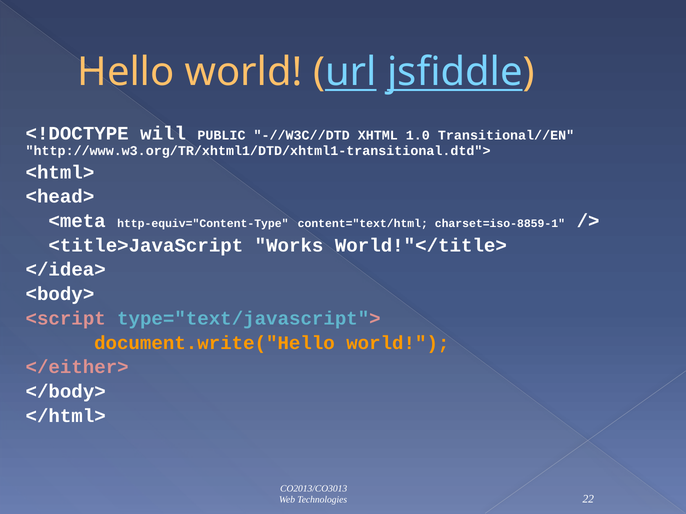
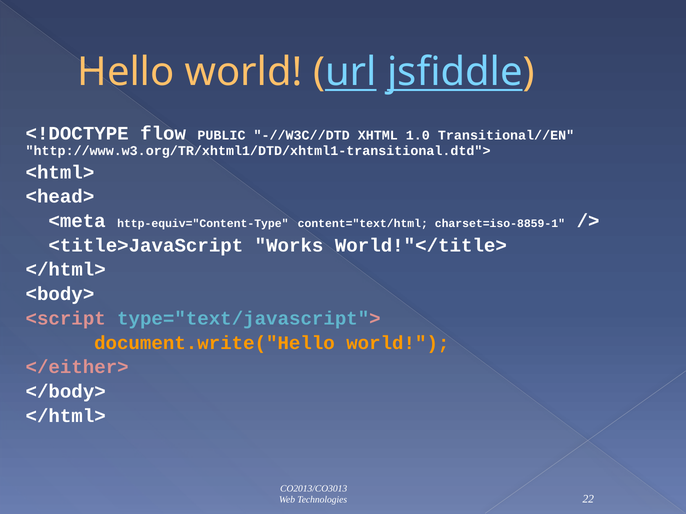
will: will -> flow (163, 134)
</idea>: </idea> -> </html> (66, 270)
